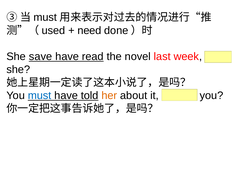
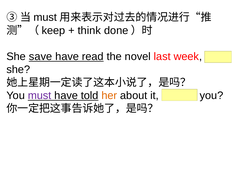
used: used -> keep (53, 30)
need: need -> think (89, 30)
must colour: blue -> purple (40, 96)
